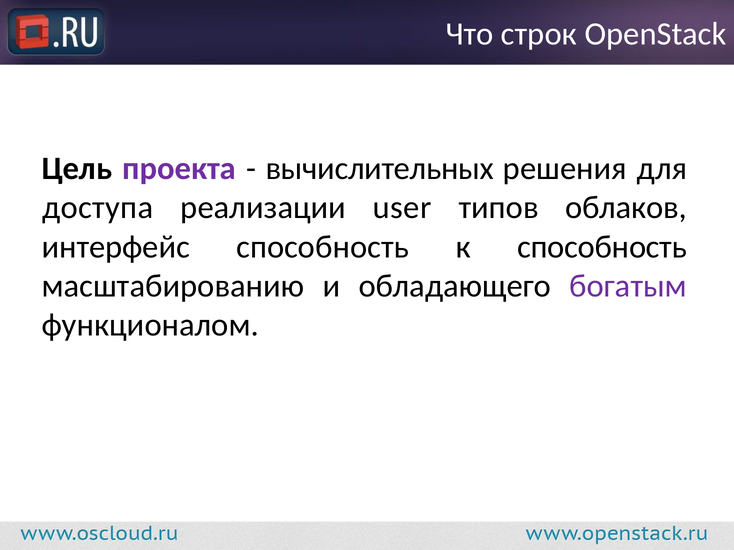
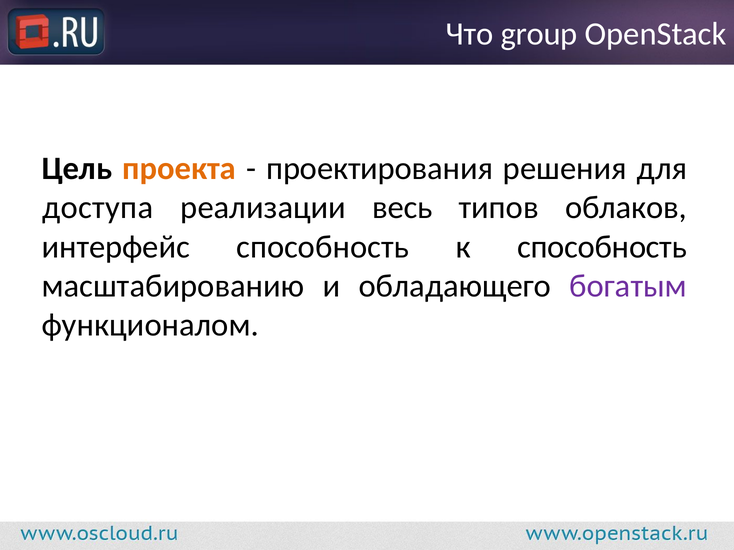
строк: строк -> group (539, 34)
проекта colour: purple -> orange (179, 169)
вычислительных: вычислительных -> проектирования (380, 169)
user: user -> весь (402, 208)
